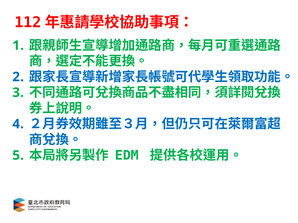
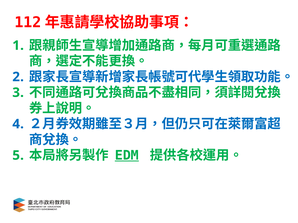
EDM underline: none -> present (127, 156)
